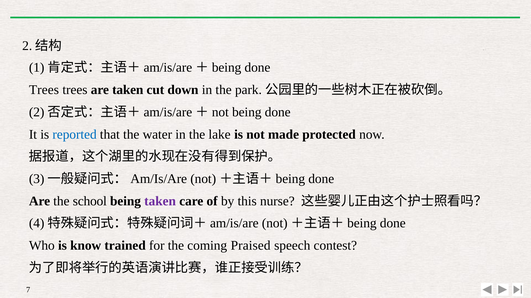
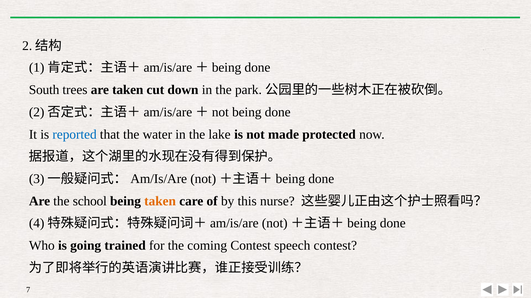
Trees: Trees -> South (44, 90)
taken colour: purple -> orange (160, 201)
know: know -> going (86, 246)
coming Praised: Praised -> Contest (251, 246)
